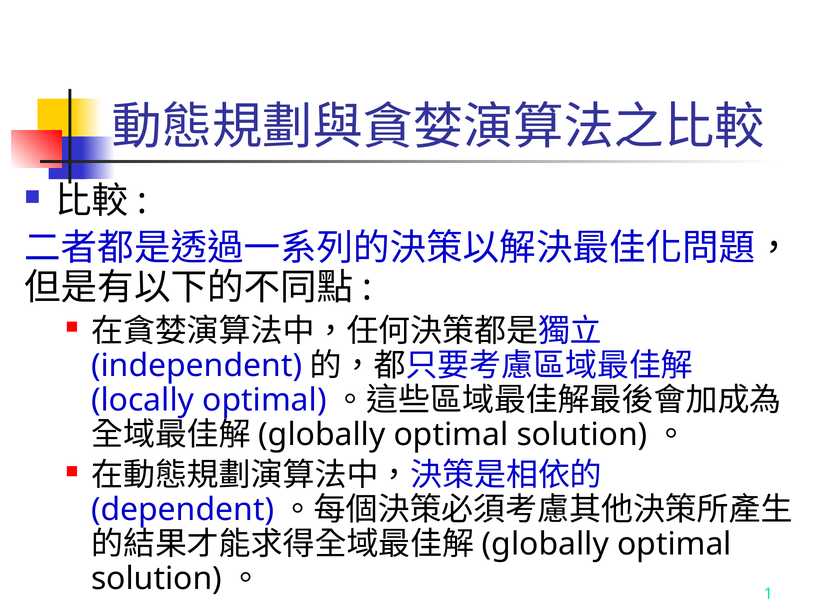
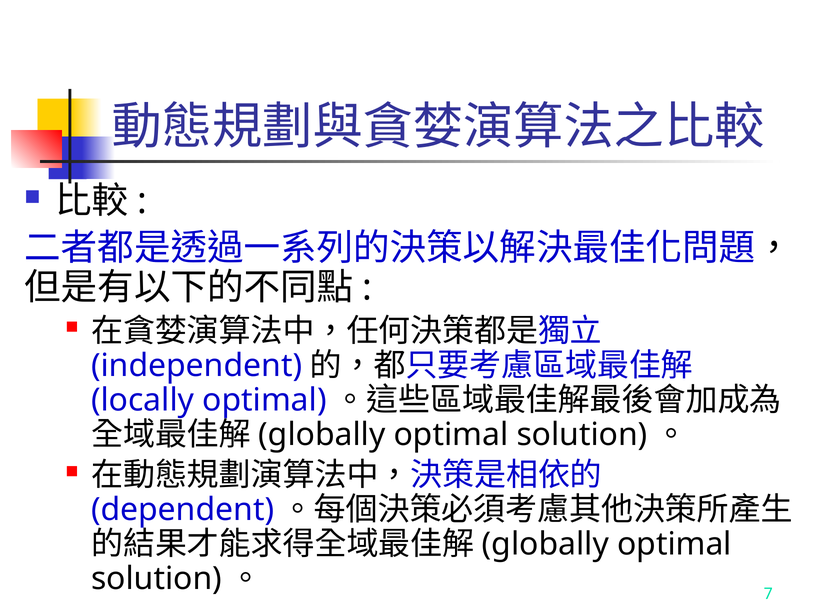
1: 1 -> 7 (768, 594)
